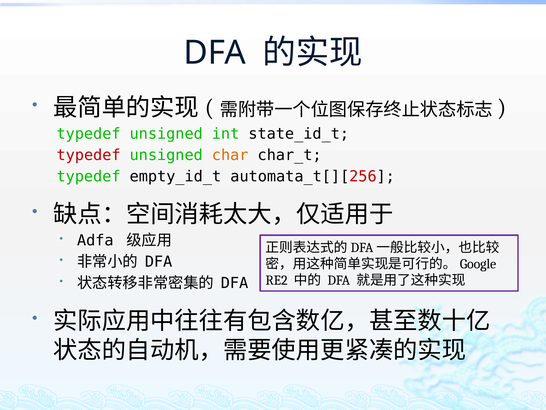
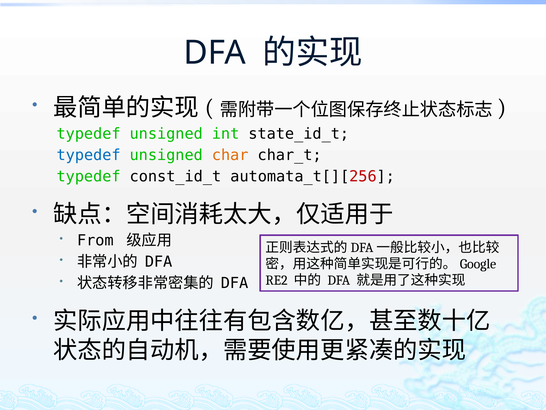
typedef colour: red -> blue (89, 155)
empty_id_t: empty_id_t -> const_id_t (175, 176)
Adfa: Adfa -> From (95, 240)
